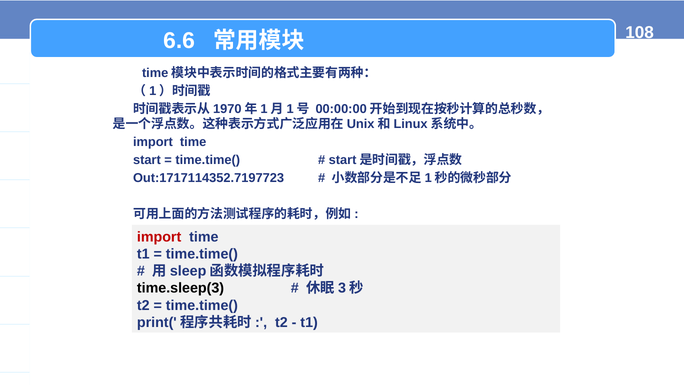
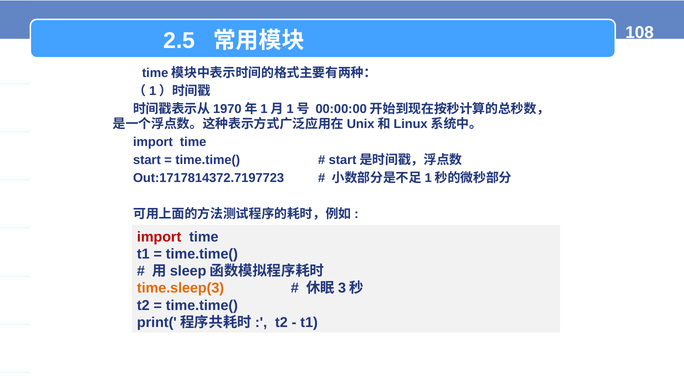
6.6: 6.6 -> 2.5 (179, 41)
Out:1717114352.7197723: Out:1717114352.7197723 -> Out:1717814372.7197723 (209, 178)
time.sleep(3 colour: black -> orange (181, 288)
